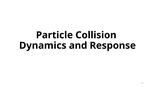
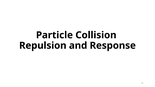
Dynamics: Dynamics -> Repulsion (43, 46)
